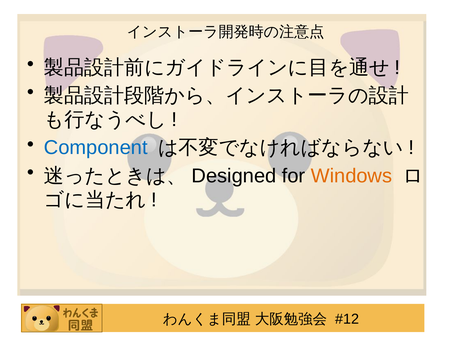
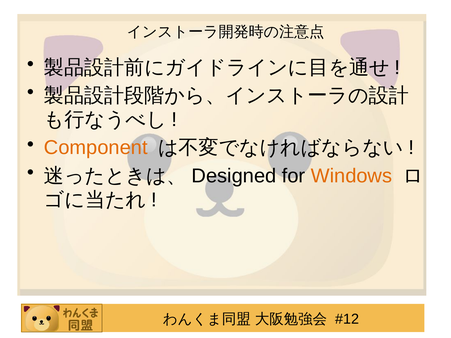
Component colour: blue -> orange (96, 148)
